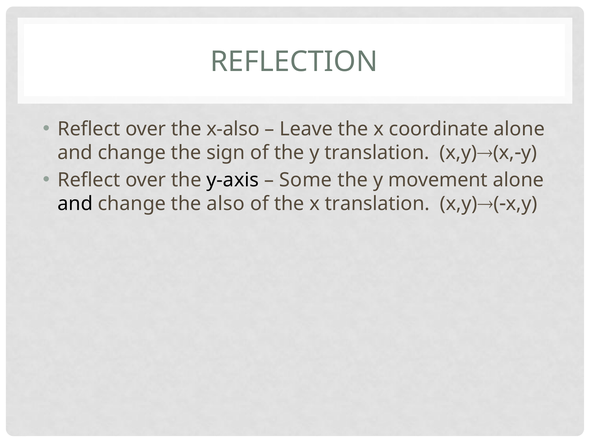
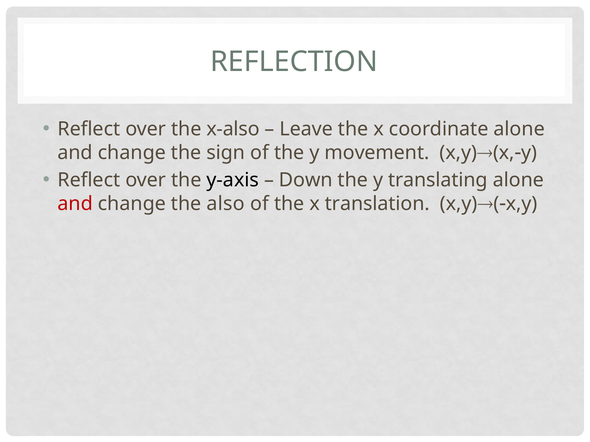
y translation: translation -> movement (377, 153)
Some: Some -> Down (306, 180)
movement: movement -> translating (438, 180)
and colour: black -> red (75, 204)
